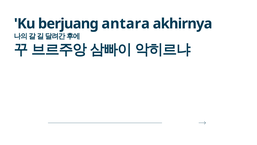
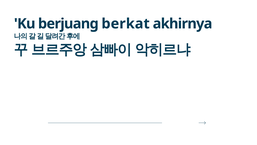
antara: antara -> berkat (126, 24)
